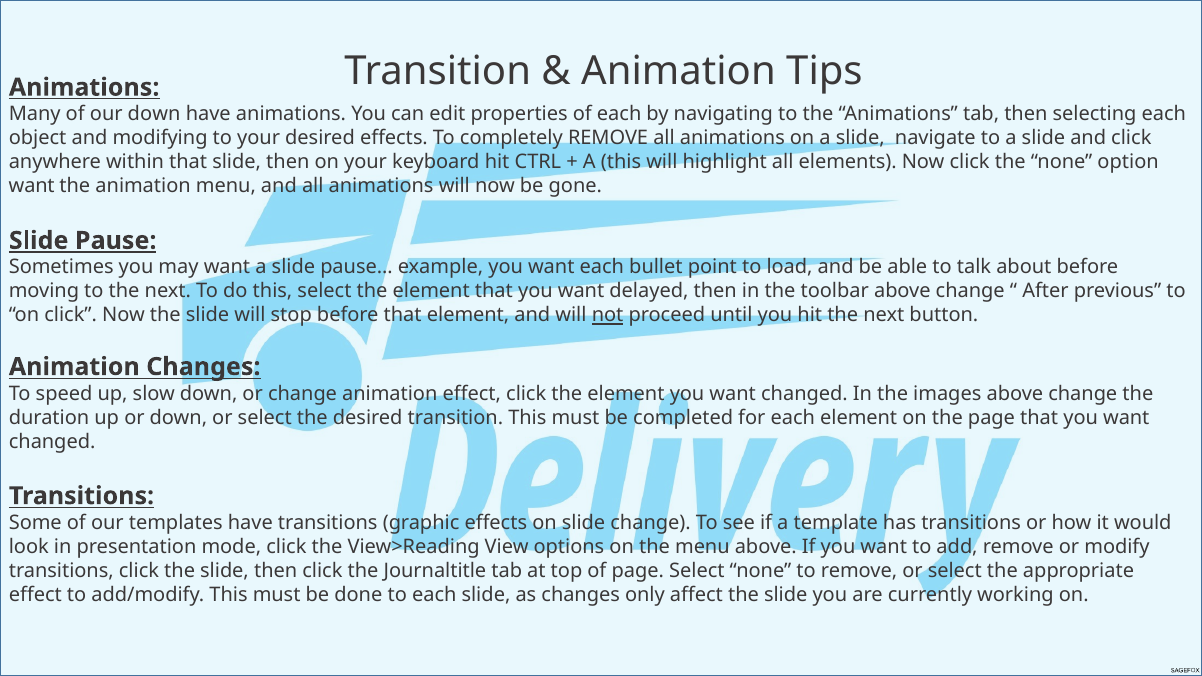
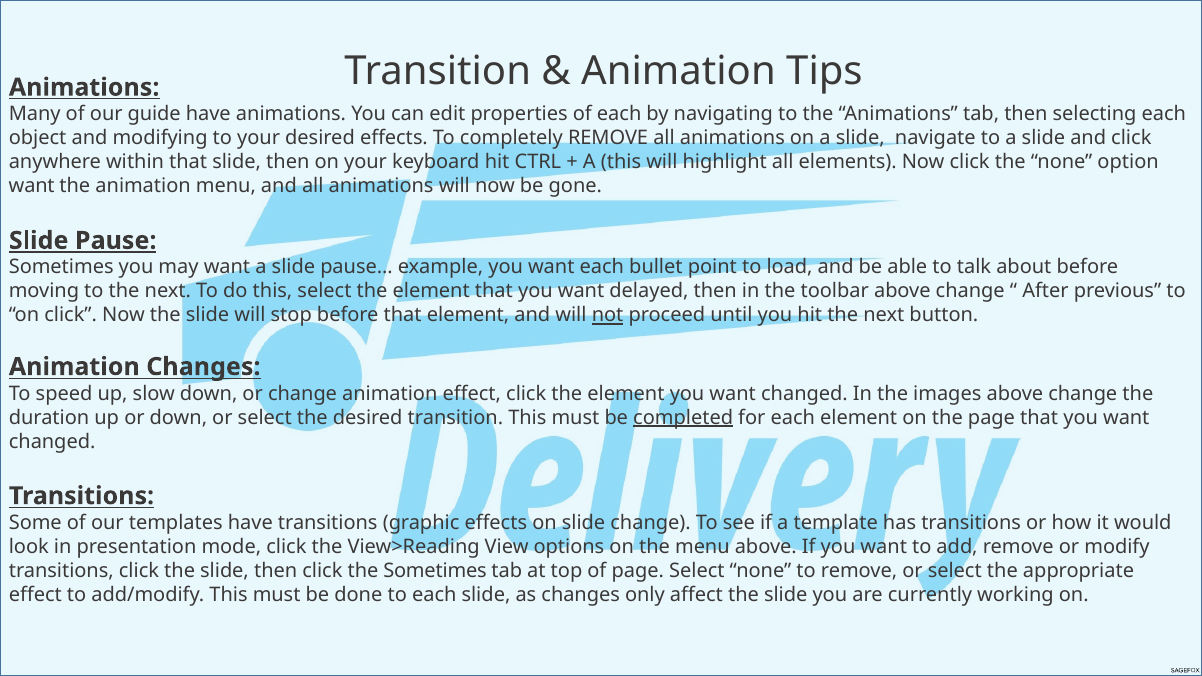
our down: down -> guide (154, 114)
completed underline: none -> present (683, 418)
the Journaltitle: Journaltitle -> Sometimes (435, 571)
